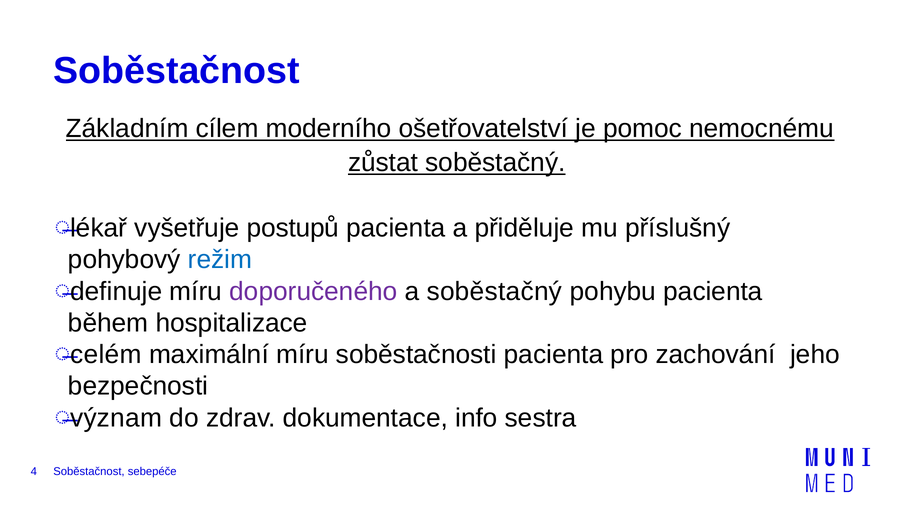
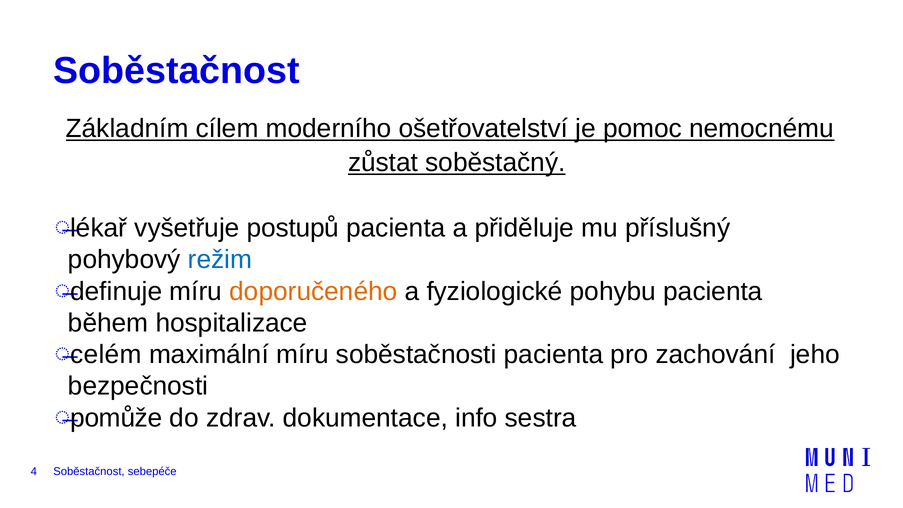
doporučeného colour: purple -> orange (313, 291)
a soběstačný: soběstačný -> fyziologické (495, 291)
význam: význam -> pomůže (116, 418)
